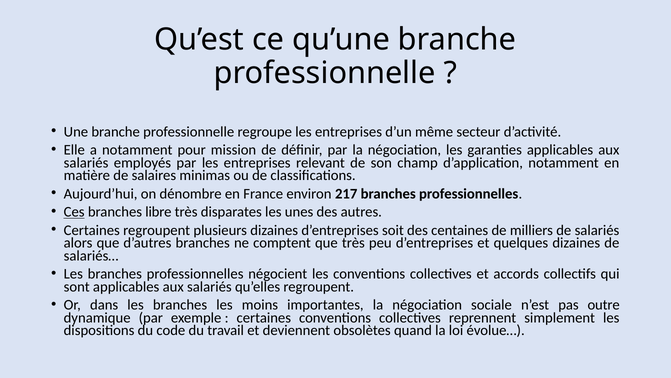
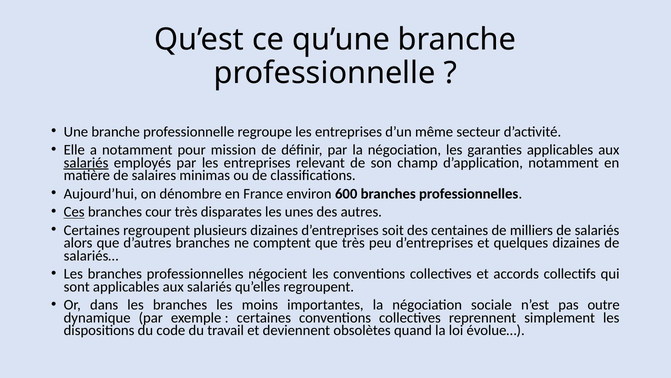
salariés underline: none -> present (86, 162)
217: 217 -> 600 (346, 193)
libre: libre -> cour (158, 212)
